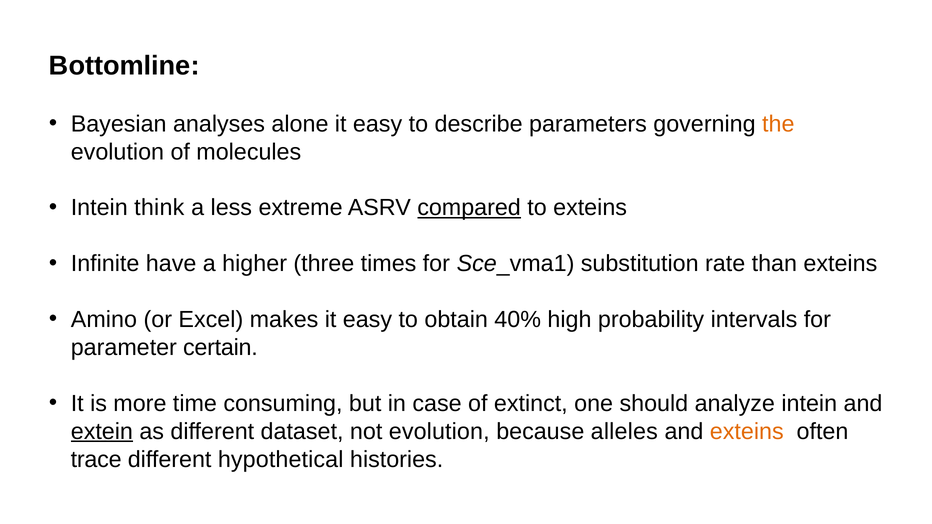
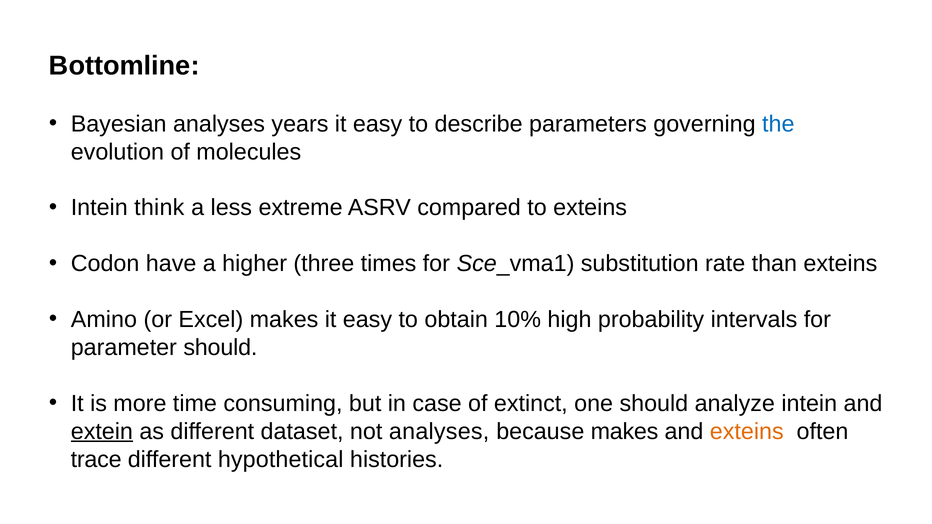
alone: alone -> years (300, 124)
the colour: orange -> blue (778, 124)
compared underline: present -> none (469, 208)
Infinite: Infinite -> Codon (105, 264)
40%: 40% -> 10% (518, 320)
parameter certain: certain -> should (220, 348)
not evolution: evolution -> analyses (439, 432)
because alleles: alleles -> makes (625, 432)
